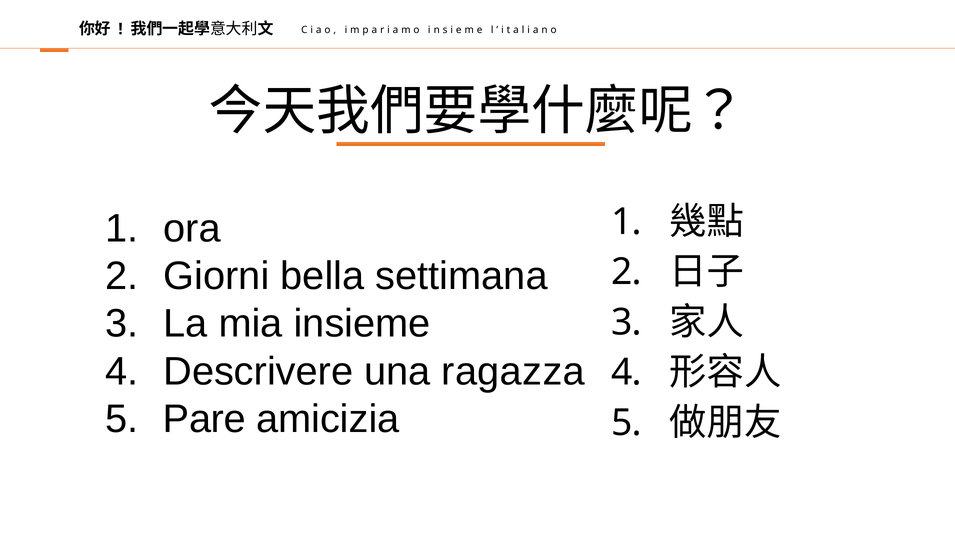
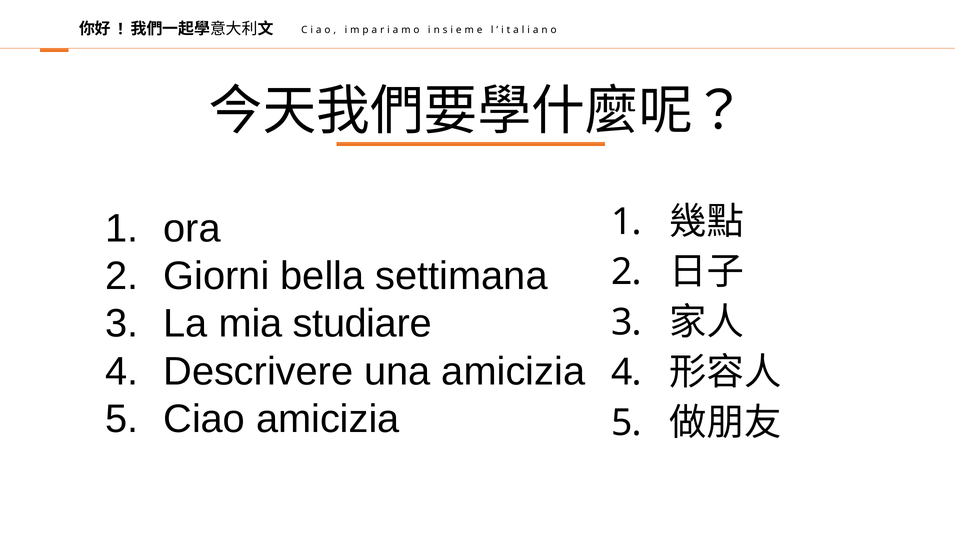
insieme: insieme -> studiare (362, 324)
una ragazza: ragazza -> amicizia (513, 372)
Pare: Pare -> Ciao (204, 419)
